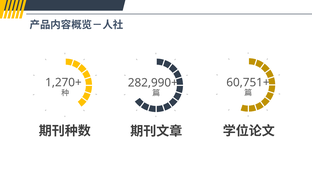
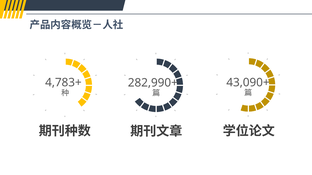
1,270+: 1,270+ -> 4,783+ (63, 83)
60,751+: 60,751+ -> 43,090+ (248, 83)
